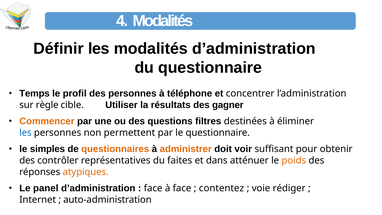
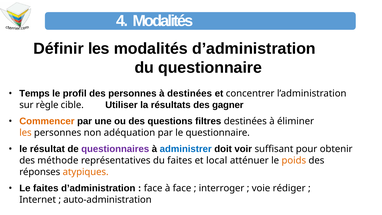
à téléphone: téléphone -> destinées (190, 94)
les colour: blue -> orange (25, 133)
permettent: permettent -> adéquation (129, 133)
simples: simples -> résultat (47, 149)
questionnaires colour: orange -> purple (115, 149)
administrer colour: orange -> blue (186, 149)
contrôler: contrôler -> méthode (58, 160)
dans: dans -> local (217, 160)
Le panel: panel -> faites (46, 188)
contentez: contentez -> interroger (222, 188)
